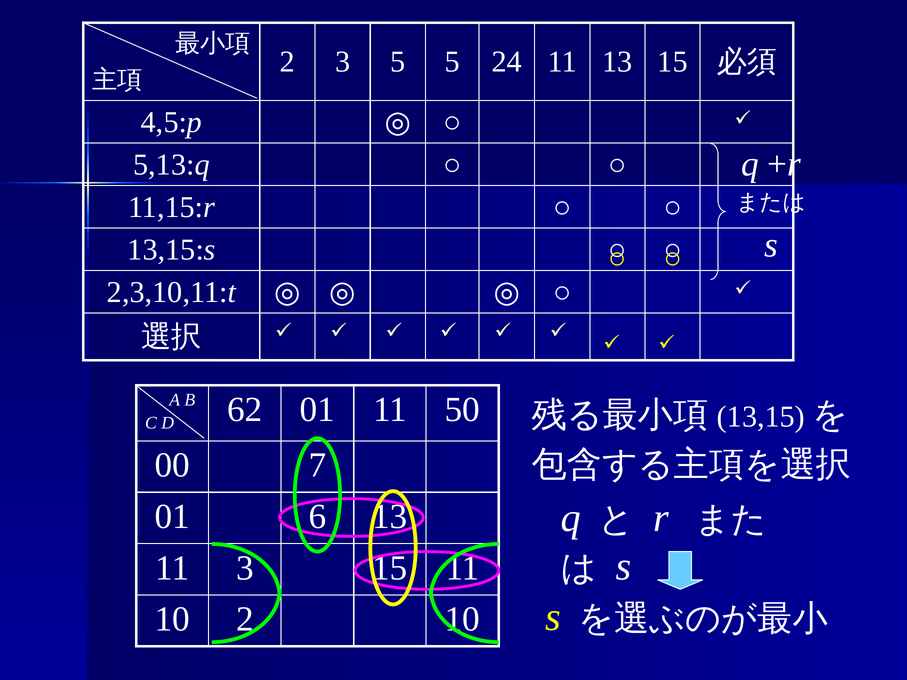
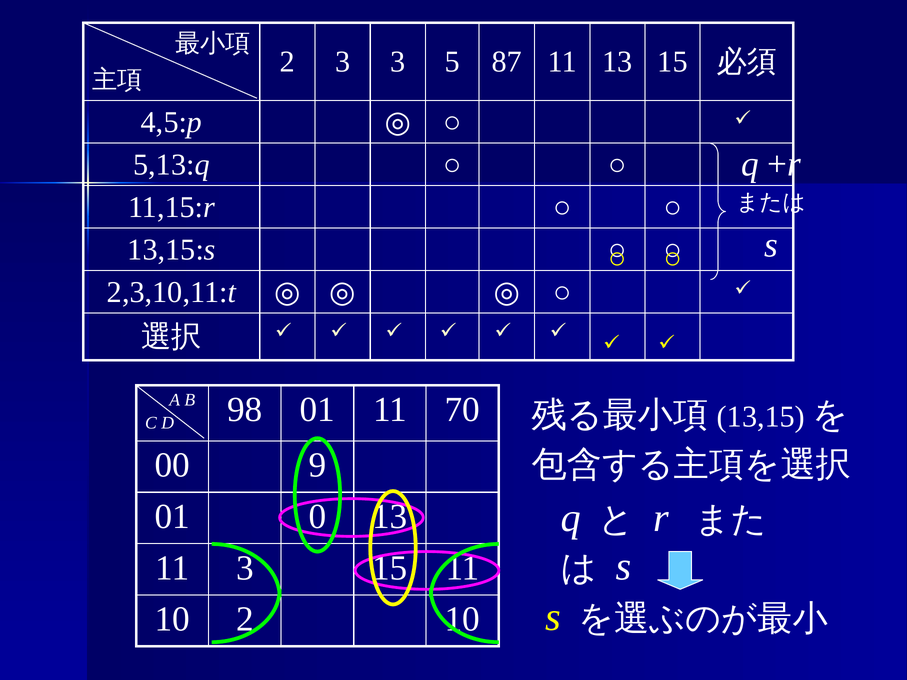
3 5: 5 -> 3 (398, 62)
24: 24 -> 87 (507, 62)
62: 62 -> 98 (245, 410)
50: 50 -> 70 (462, 410)
7: 7 -> 9 (317, 465)
6: 6 -> 0 (317, 517)
